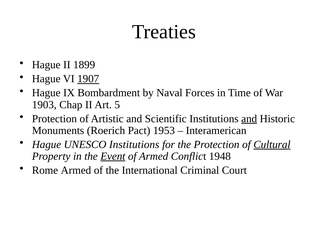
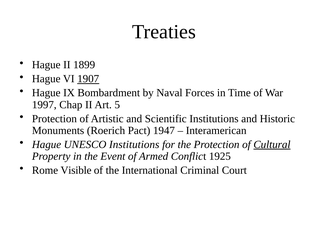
1903: 1903 -> 1997 (44, 105)
and underline: present -> none (249, 119)
1953: 1953 -> 1947 (164, 130)
Event underline: present -> none (113, 156)
1948: 1948 -> 1925 (220, 156)
Rome Armed: Armed -> Visible (76, 170)
